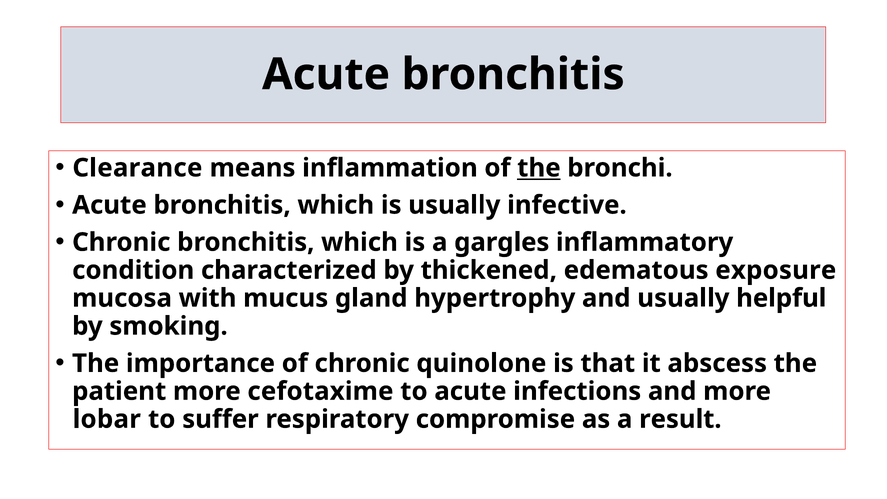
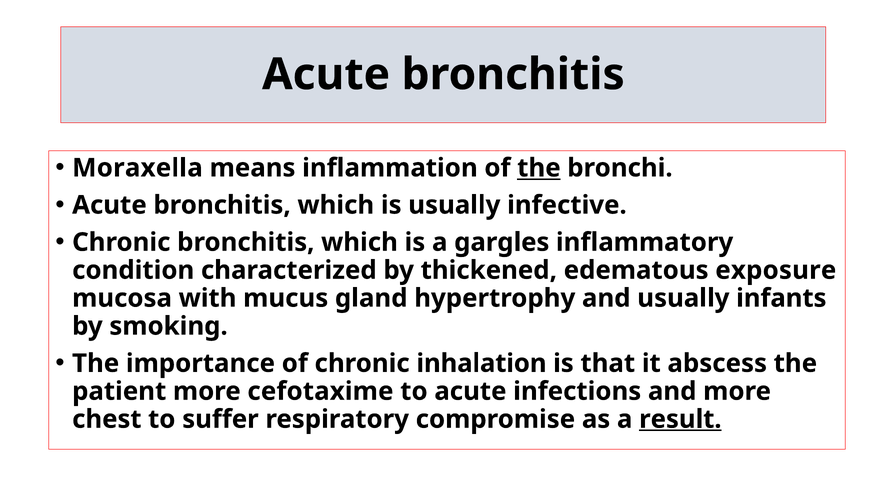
Clearance: Clearance -> Moraxella (137, 168)
helpful: helpful -> infants (781, 298)
quinolone: quinolone -> inhalation (481, 363)
lobar: lobar -> chest (107, 419)
result underline: none -> present (680, 419)
